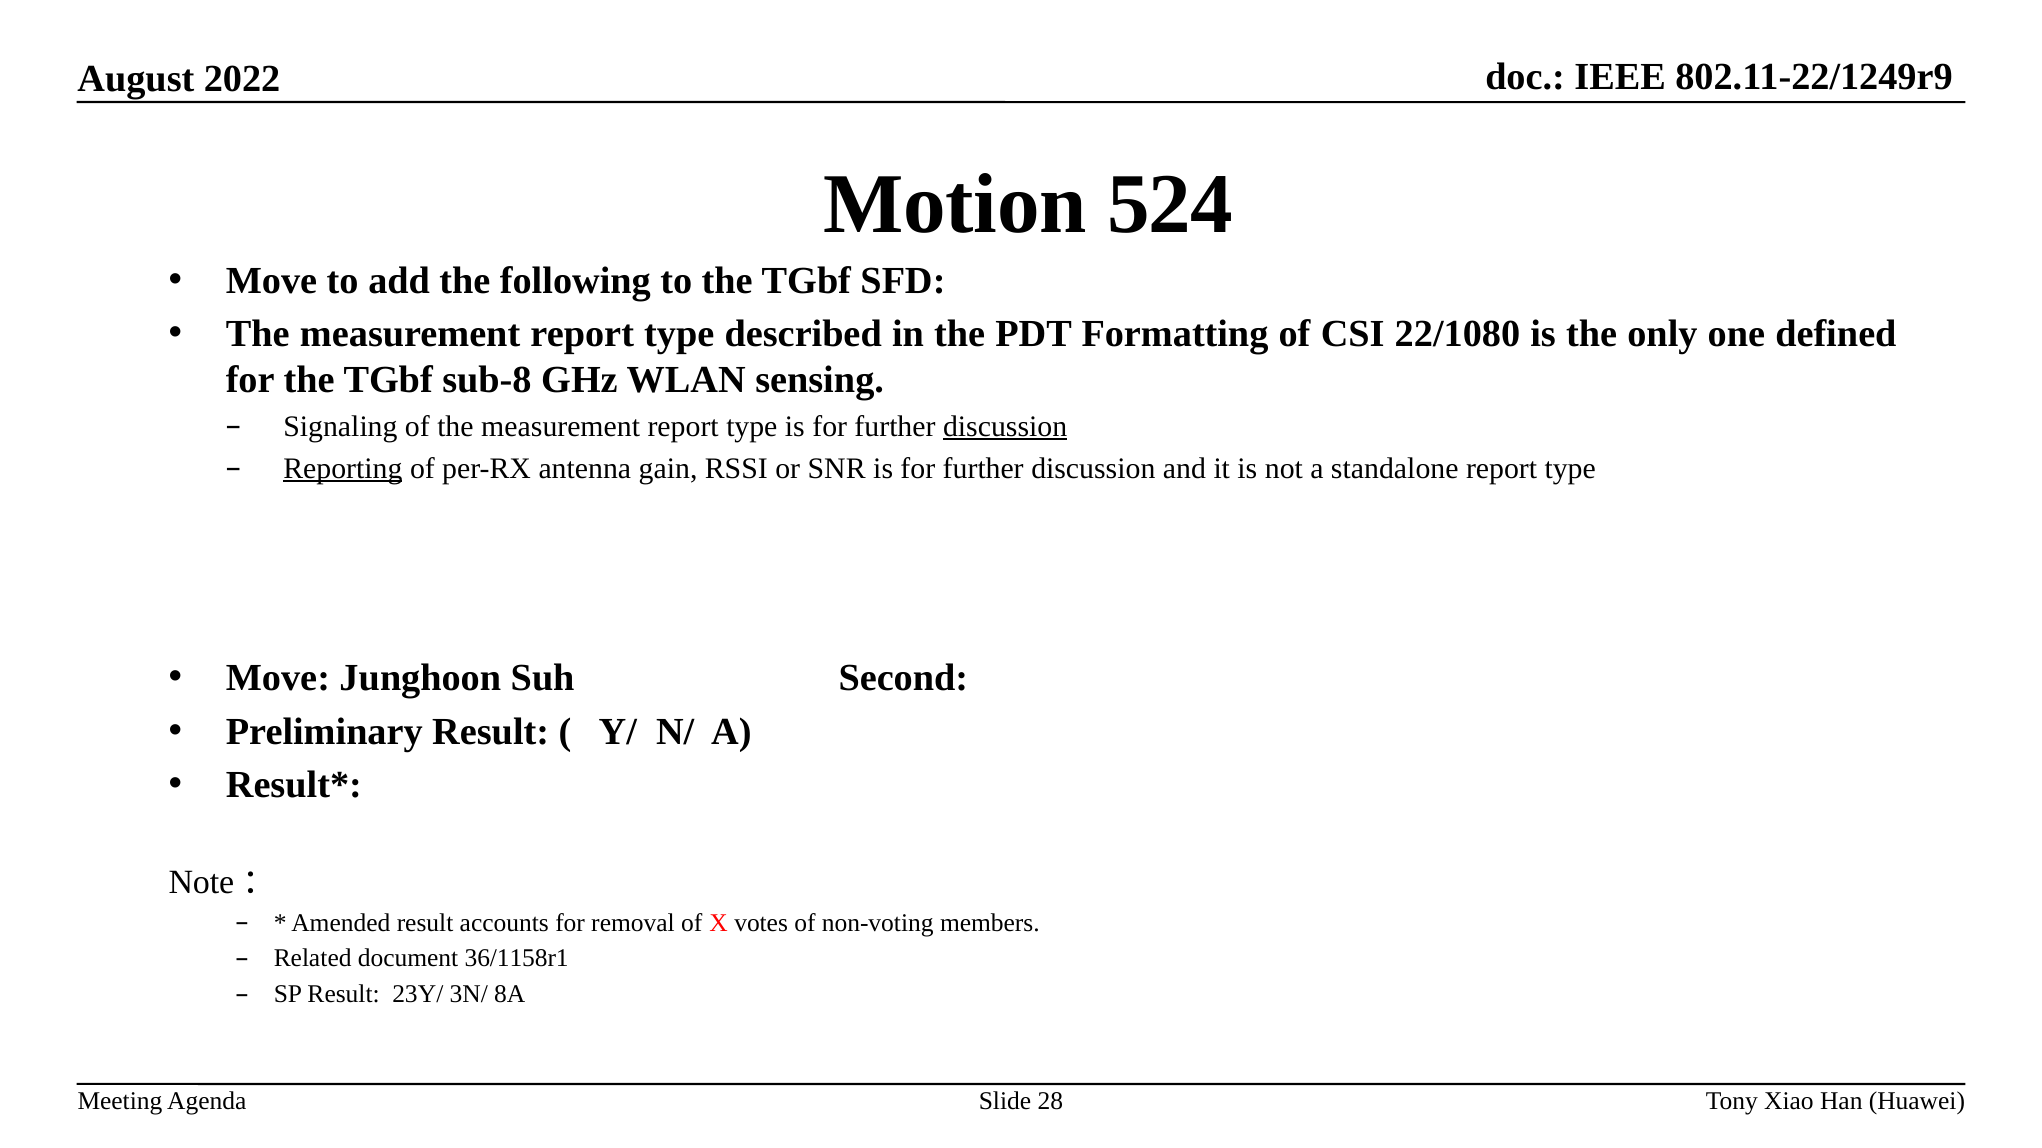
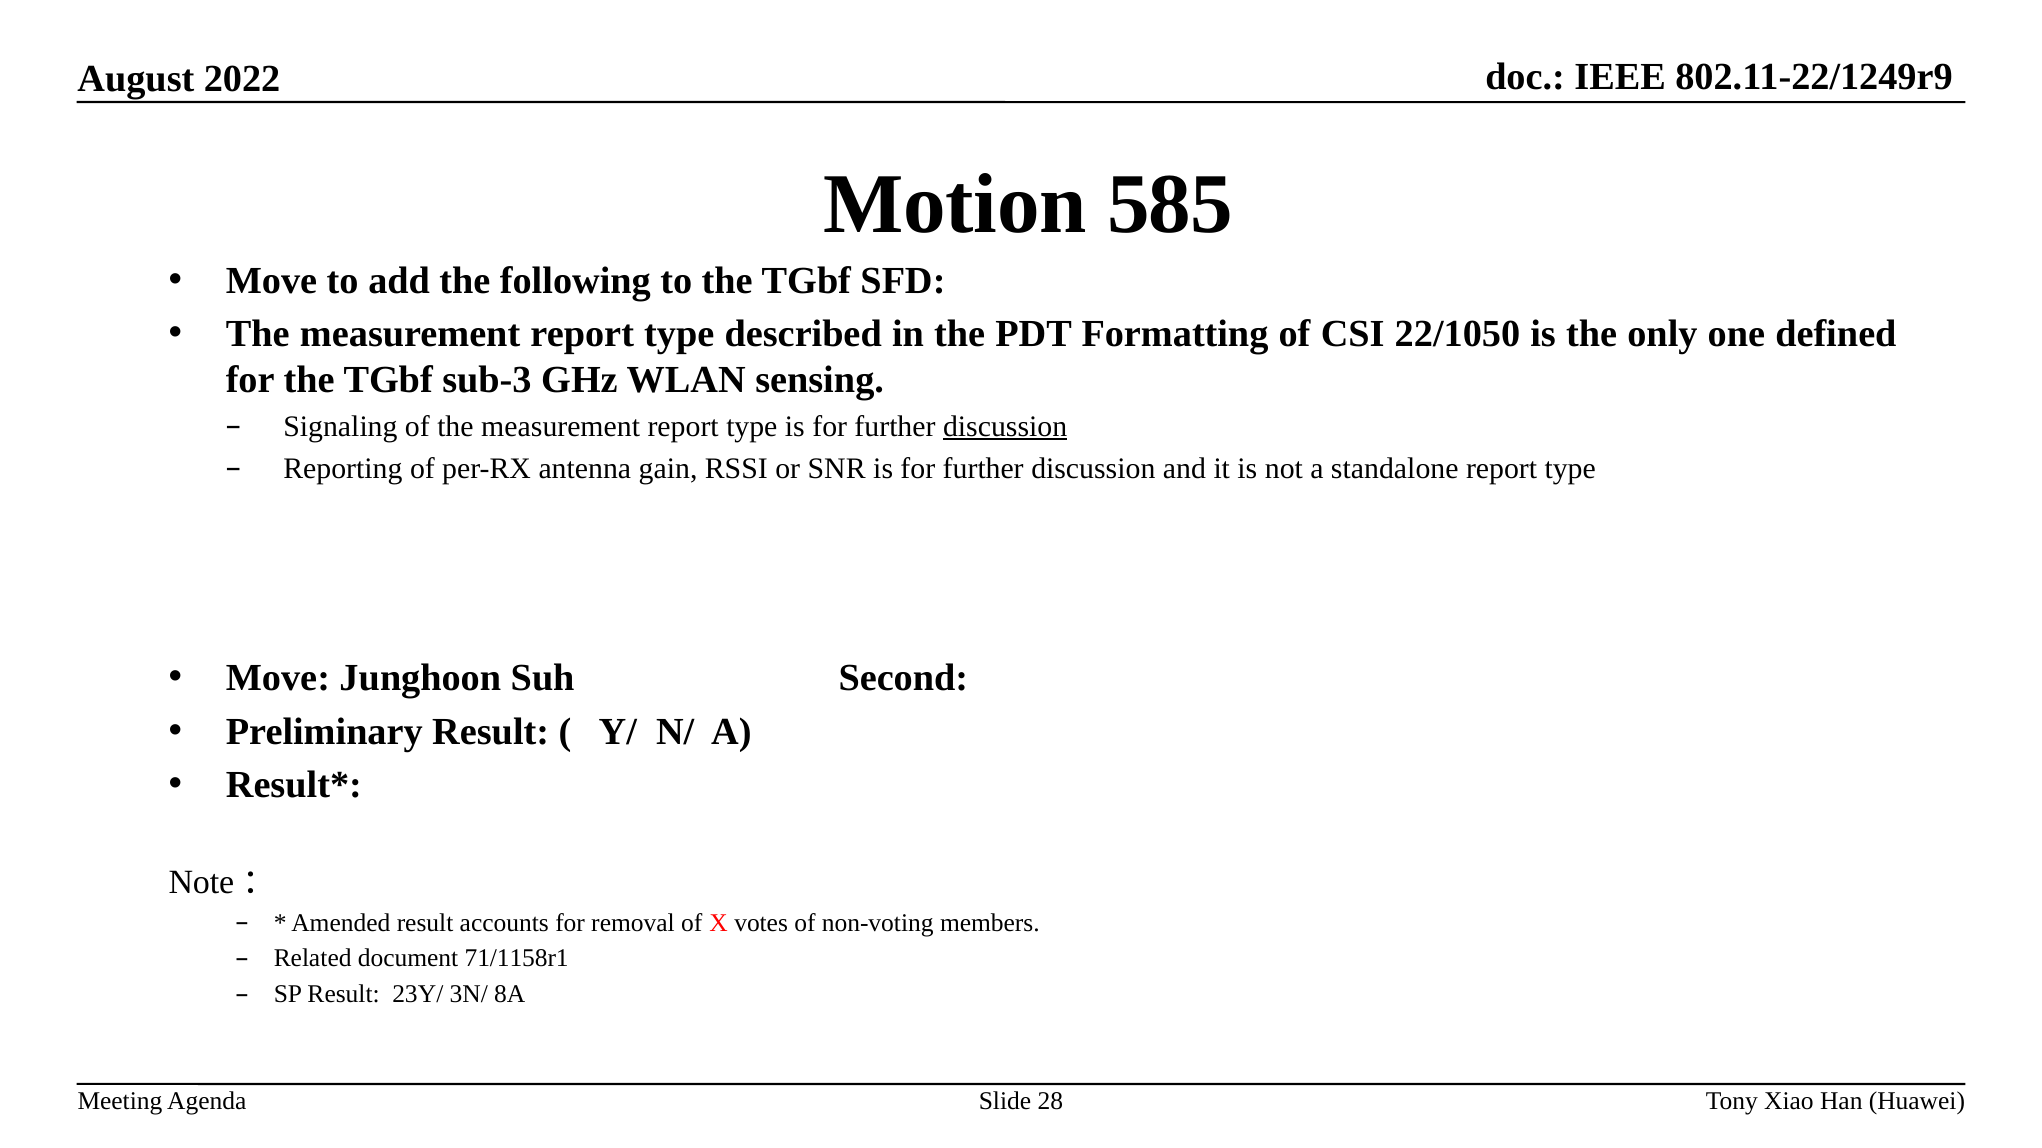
524: 524 -> 585 (1170, 205)
22/1080: 22/1080 -> 22/1050 (1457, 335)
sub-8: sub-8 -> sub-3 (487, 380)
Reporting underline: present -> none (343, 468)
36/1158r1: 36/1158r1 -> 71/1158r1 (517, 959)
